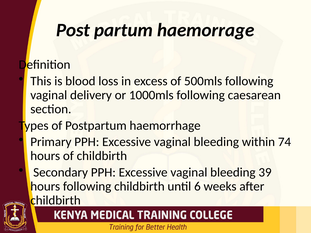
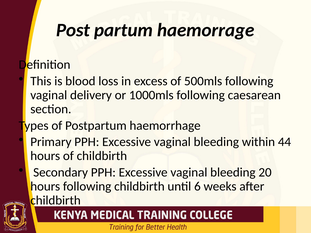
74: 74 -> 44 (285, 142)
39: 39 -> 20 (265, 173)
